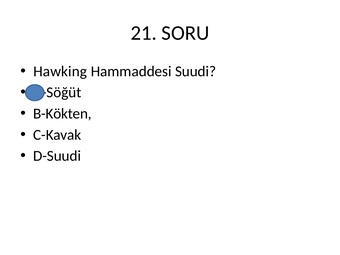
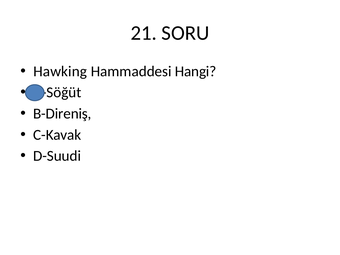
Suudi: Suudi -> Hangi (196, 71)
B-Kökten: B-Kökten -> B-Direniş (62, 114)
